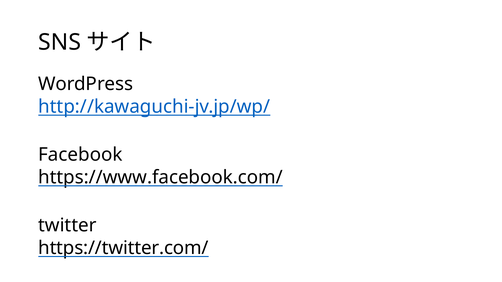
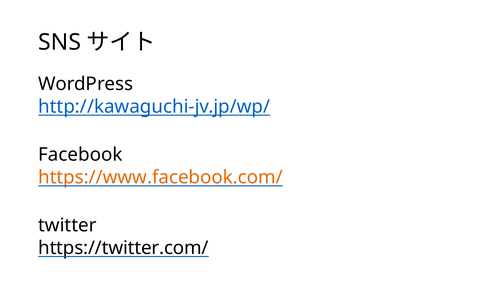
https://www.facebook.com/ colour: black -> orange (160, 178)
